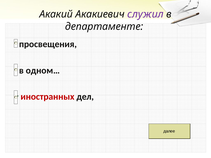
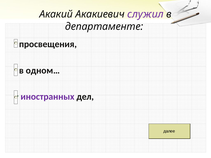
иностранных colour: red -> purple (47, 97)
